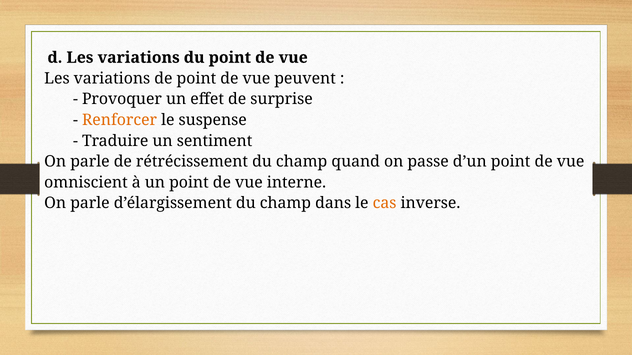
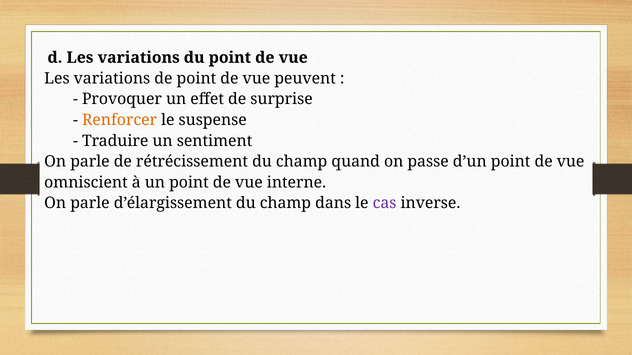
cas colour: orange -> purple (385, 204)
